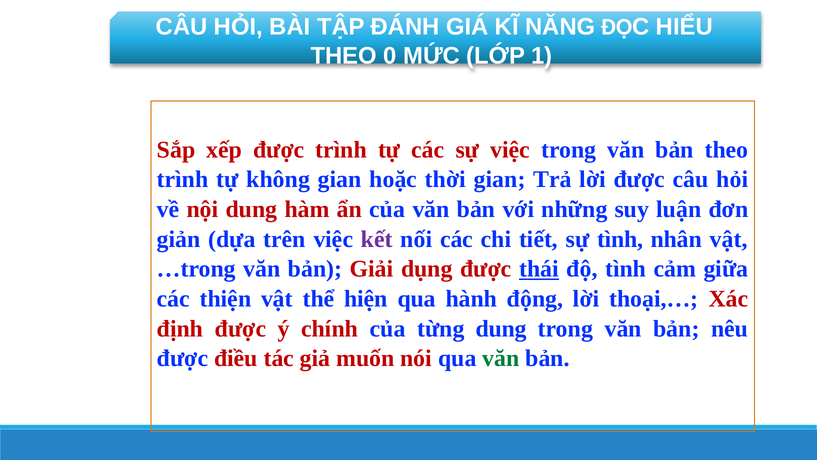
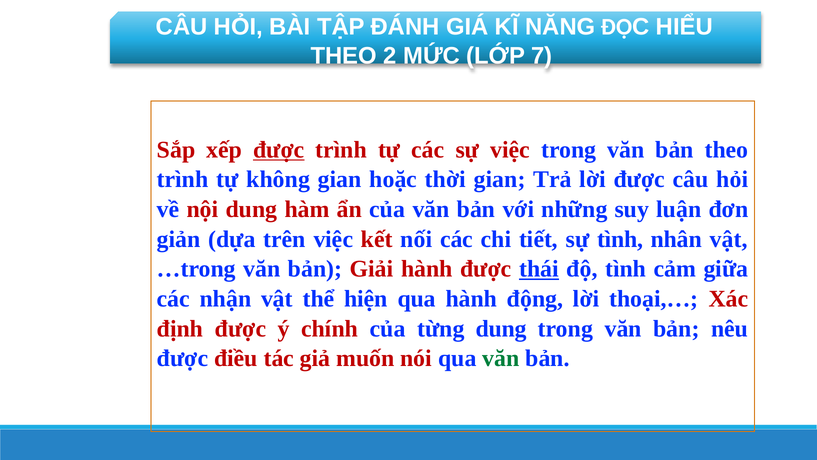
THEO 0: 0 -> 2 (390, 56)
1: 1 -> 7 (542, 56)
được underline: none -> present (279, 150)
kết colour: purple -> red (377, 239)
Giải dụng: dụng -> hành (427, 269)
thiện: thiện -> nhận (226, 299)
